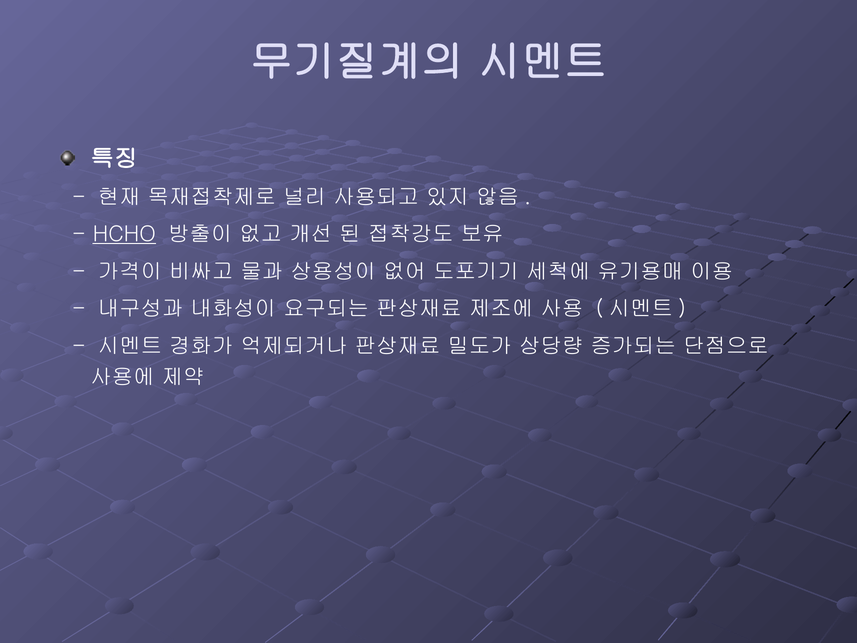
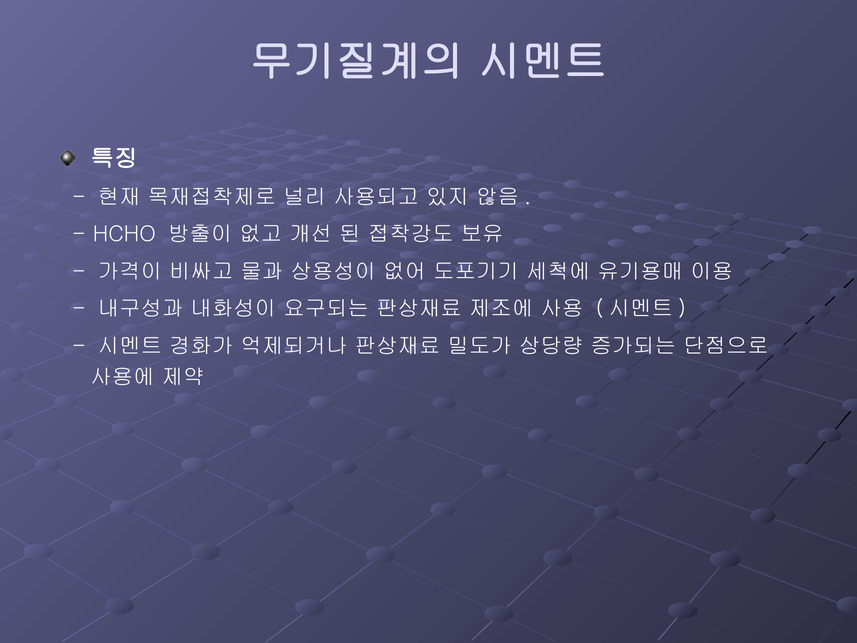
HCHO underline: present -> none (124, 234)
